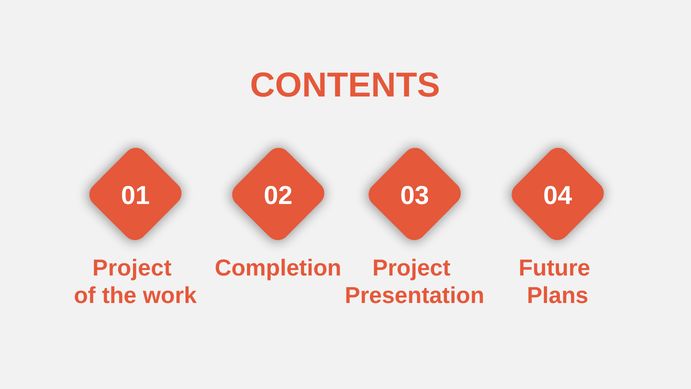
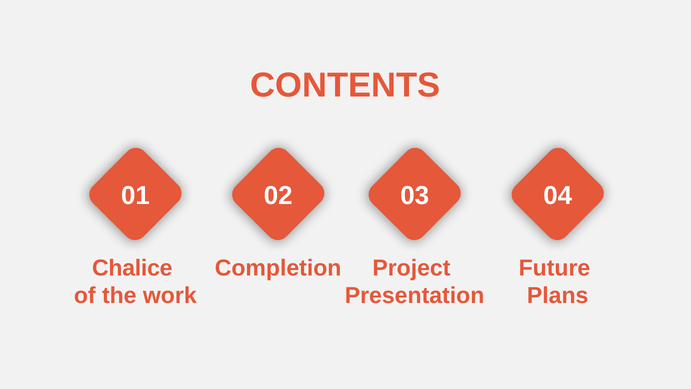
Project: Project -> Chalice (132, 268)
